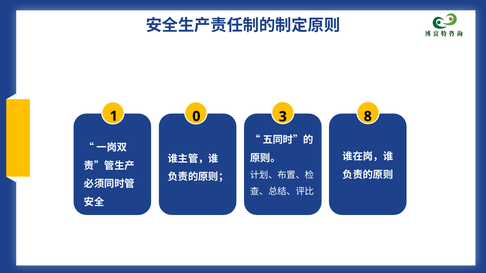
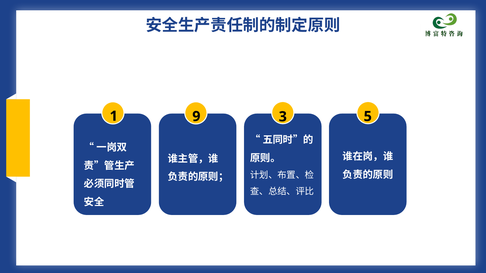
0: 0 -> 9 (196, 117)
8: 8 -> 5 (368, 117)
